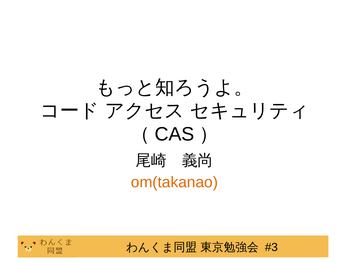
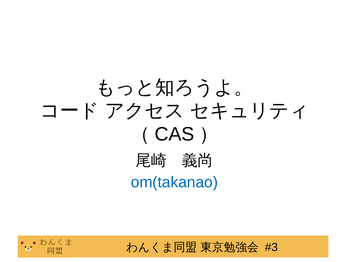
om(takanao colour: orange -> blue (174, 182)
